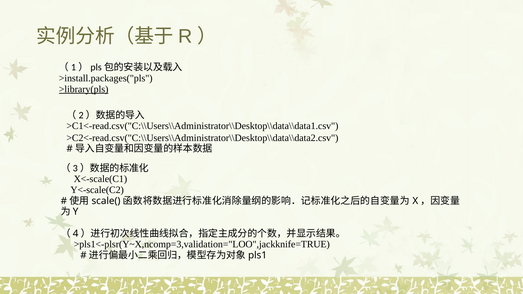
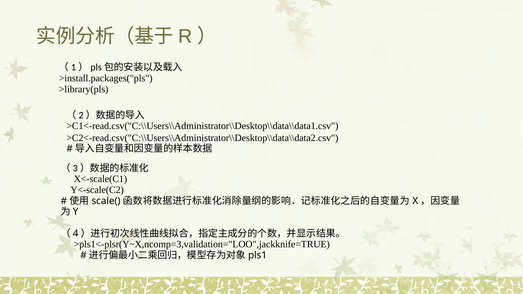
>library(pls underline: present -> none (84, 89)
